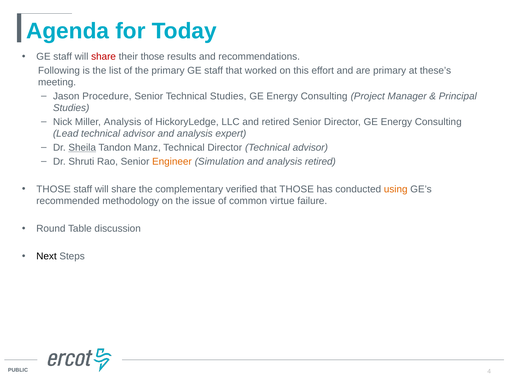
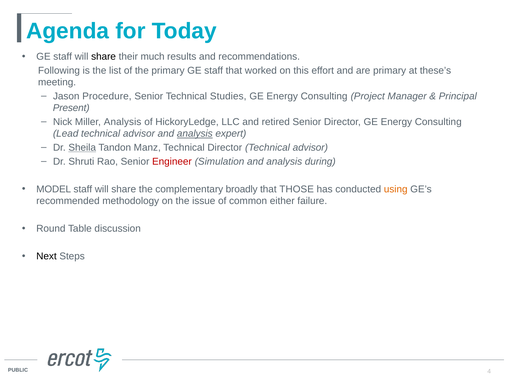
share colour: red -> black (104, 57)
their those: those -> much (153, 57)
Studies: Studies -> Present (71, 108)
analysis underline: none -> present (195, 134)
Engineer colour: orange -> red (172, 162)
analysis retired: retired -> during (320, 162)
THOSE: THOSE -> MODEL (54, 189)
verified: verified -> broadly (242, 189)
virtue: virtue -> either (282, 201)
